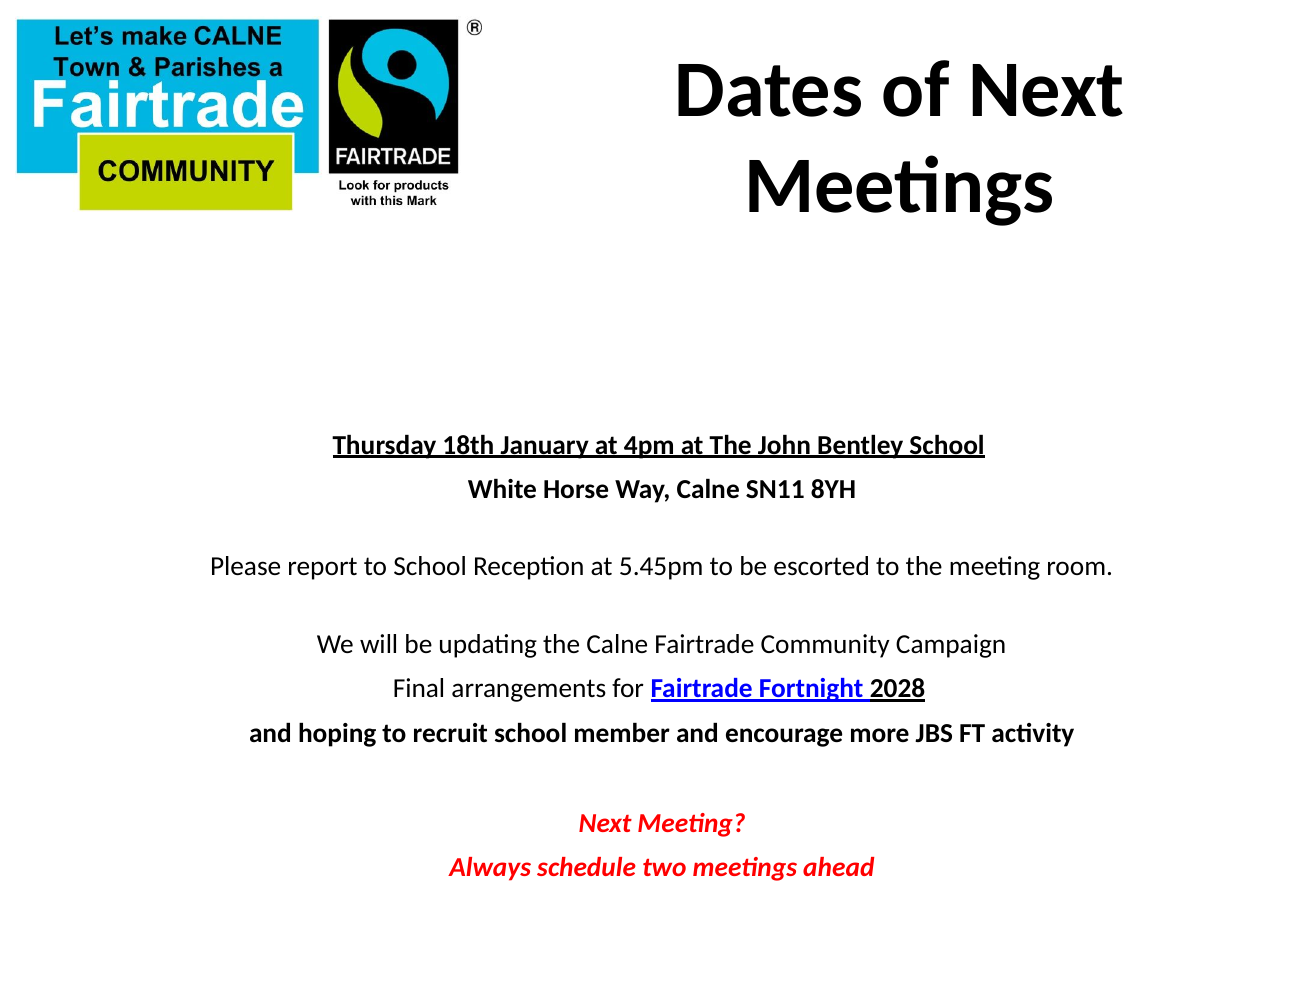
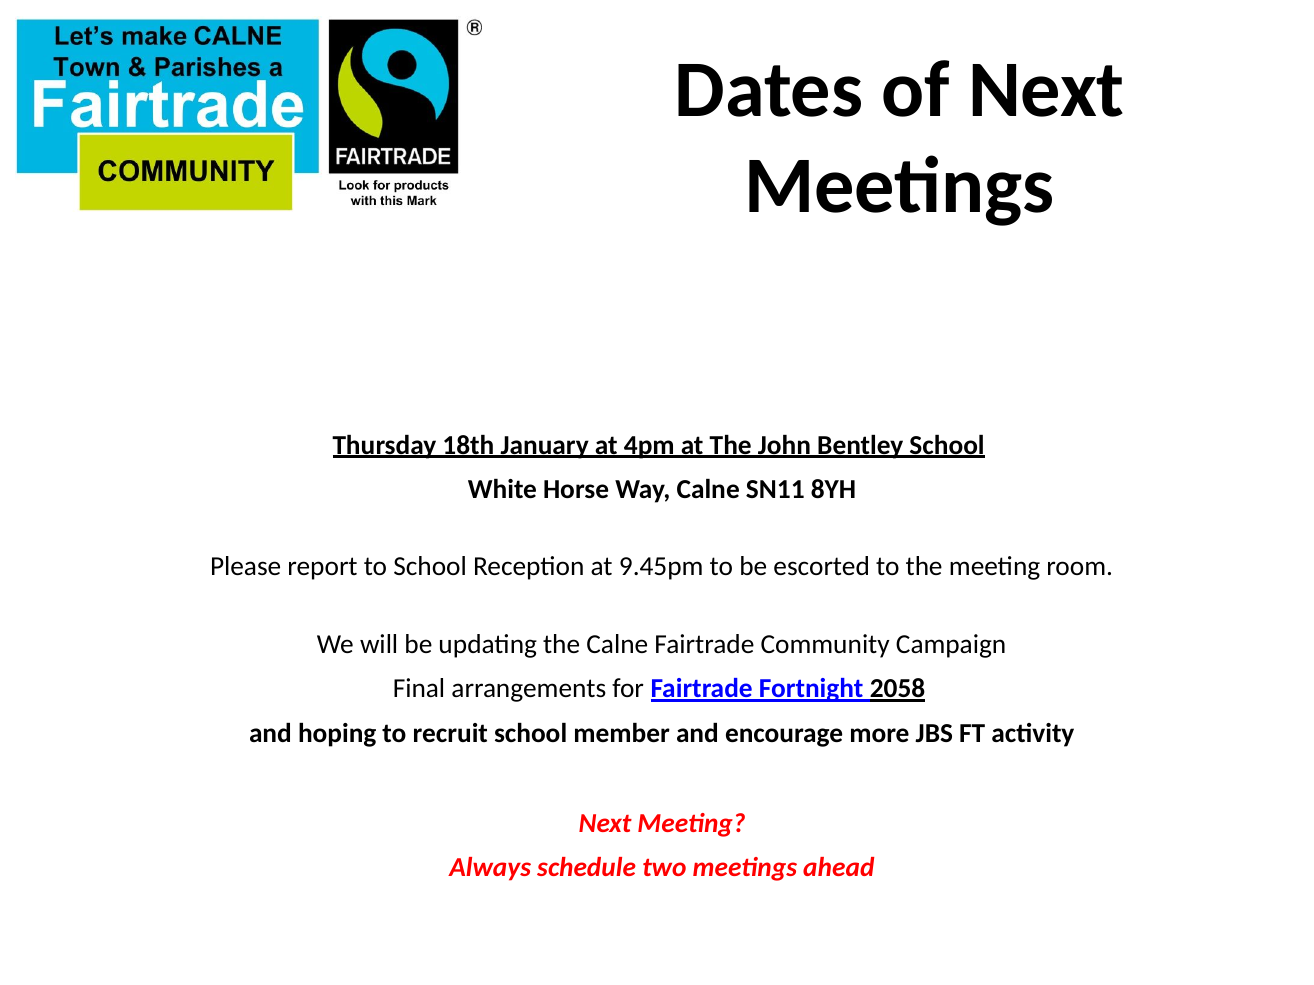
5.45pm: 5.45pm -> 9.45pm (661, 567)
2028: 2028 -> 2058 (898, 689)
